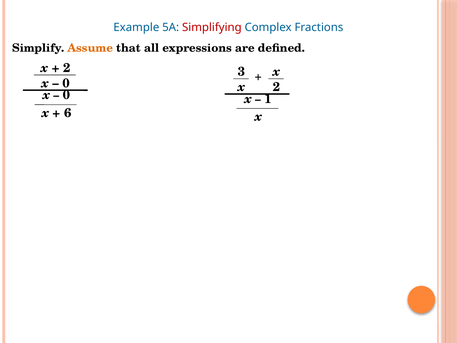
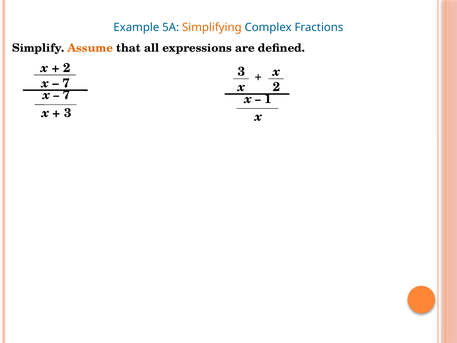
Simplifying colour: red -> orange (212, 27)
0: 0 -> 7 (66, 83)
0: 0 -> 7 (66, 95)
6: 6 -> 3 (68, 113)
